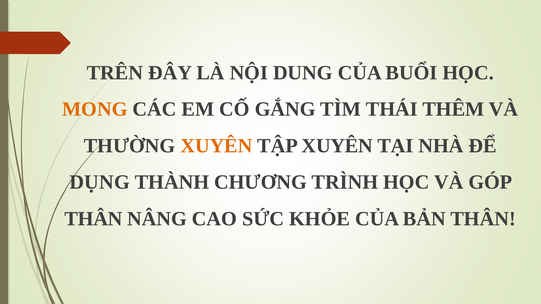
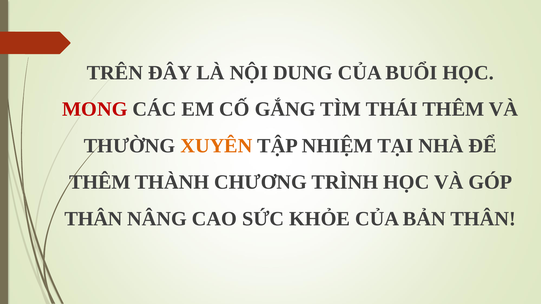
MONG colour: orange -> red (95, 109)
TẬP XUYÊN: XUYÊN -> NHIỆM (337, 146)
DỤNG: DỤNG -> THÊM (100, 182)
